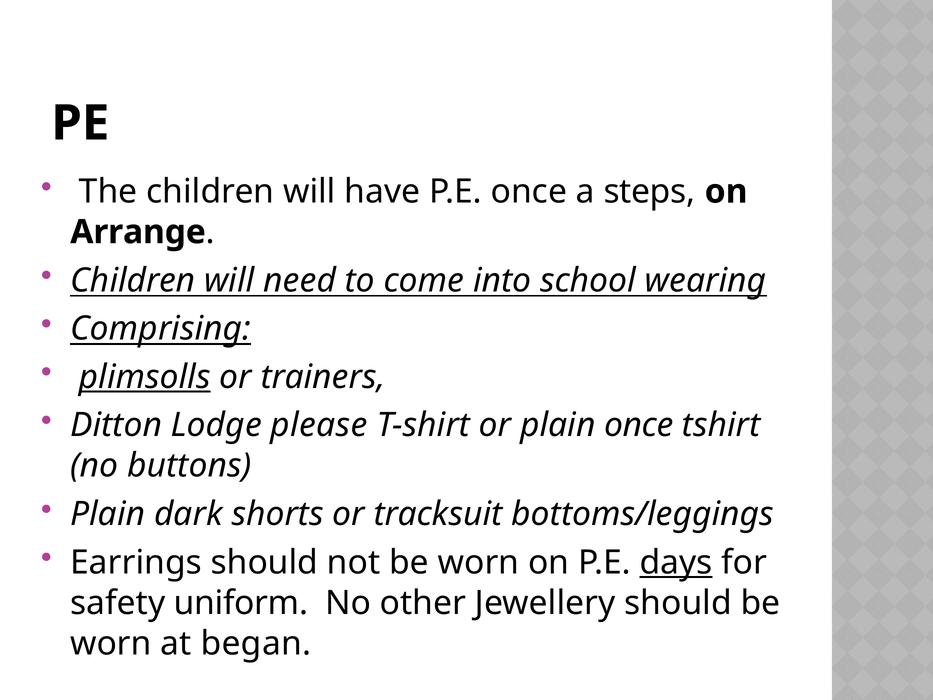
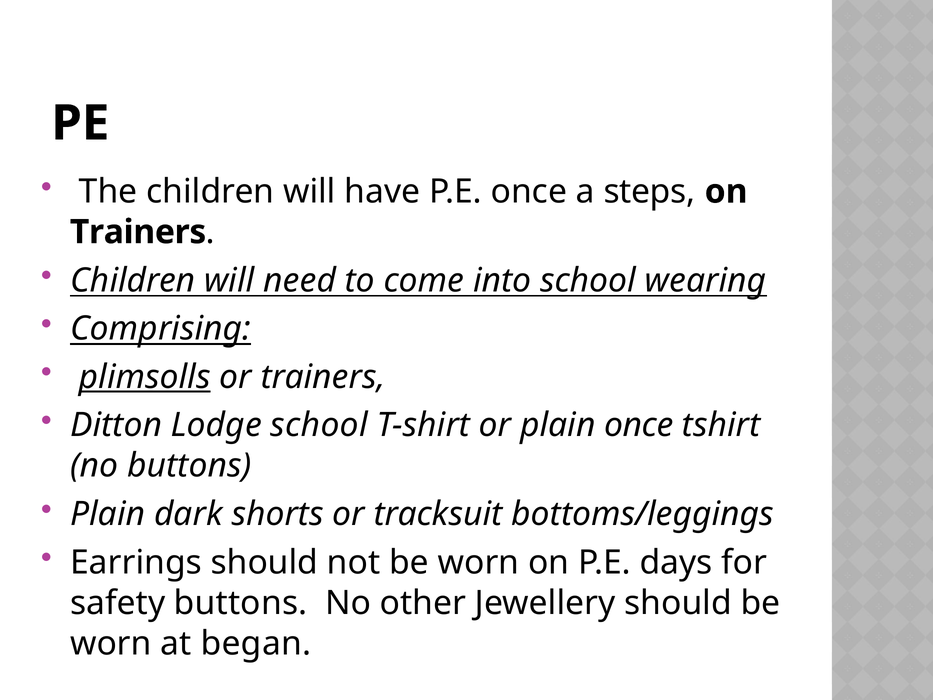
Arrange: Arrange -> Trainers (138, 232)
Lodge please: please -> school (319, 425)
days underline: present -> none (676, 562)
safety uniform: uniform -> buttons (241, 603)
